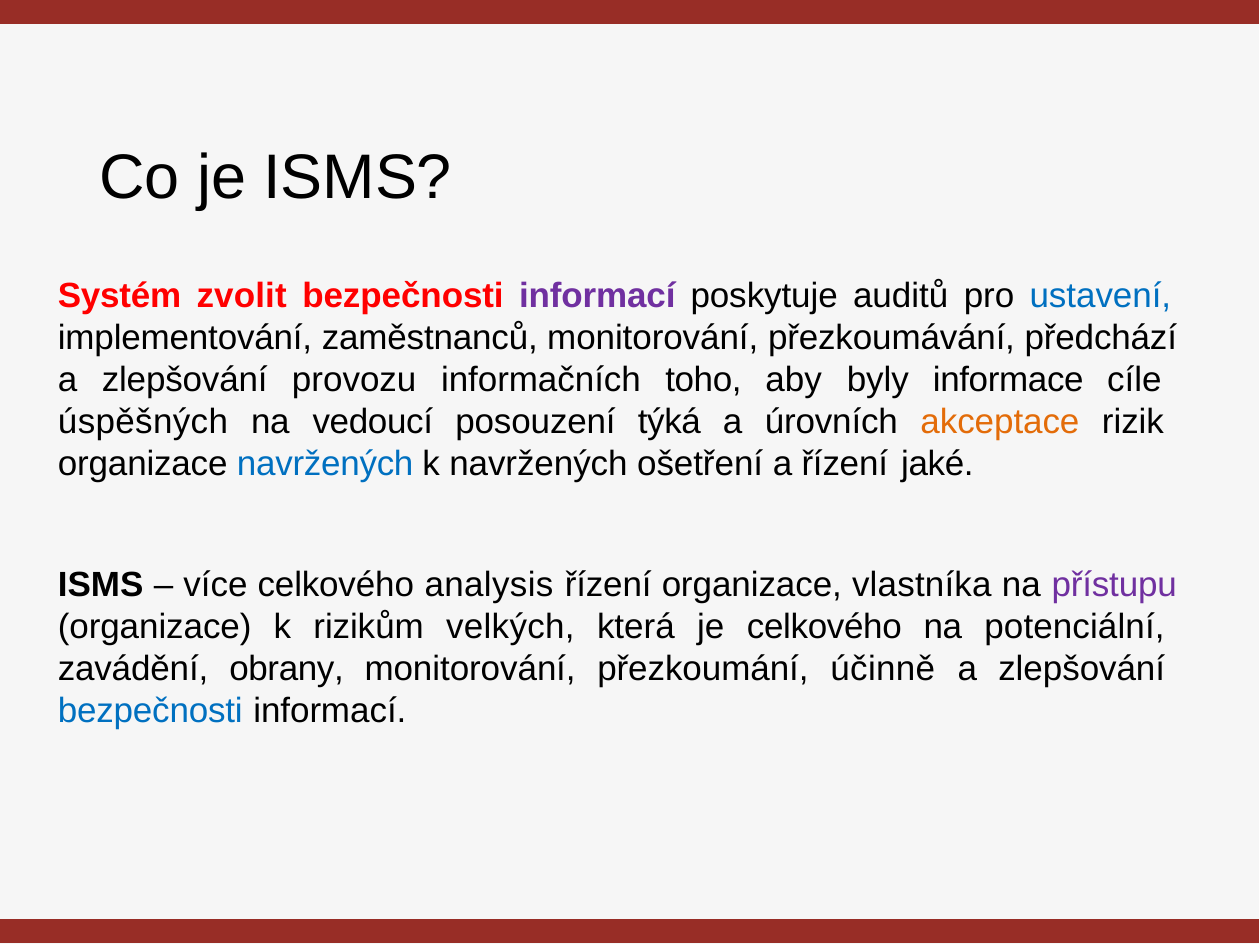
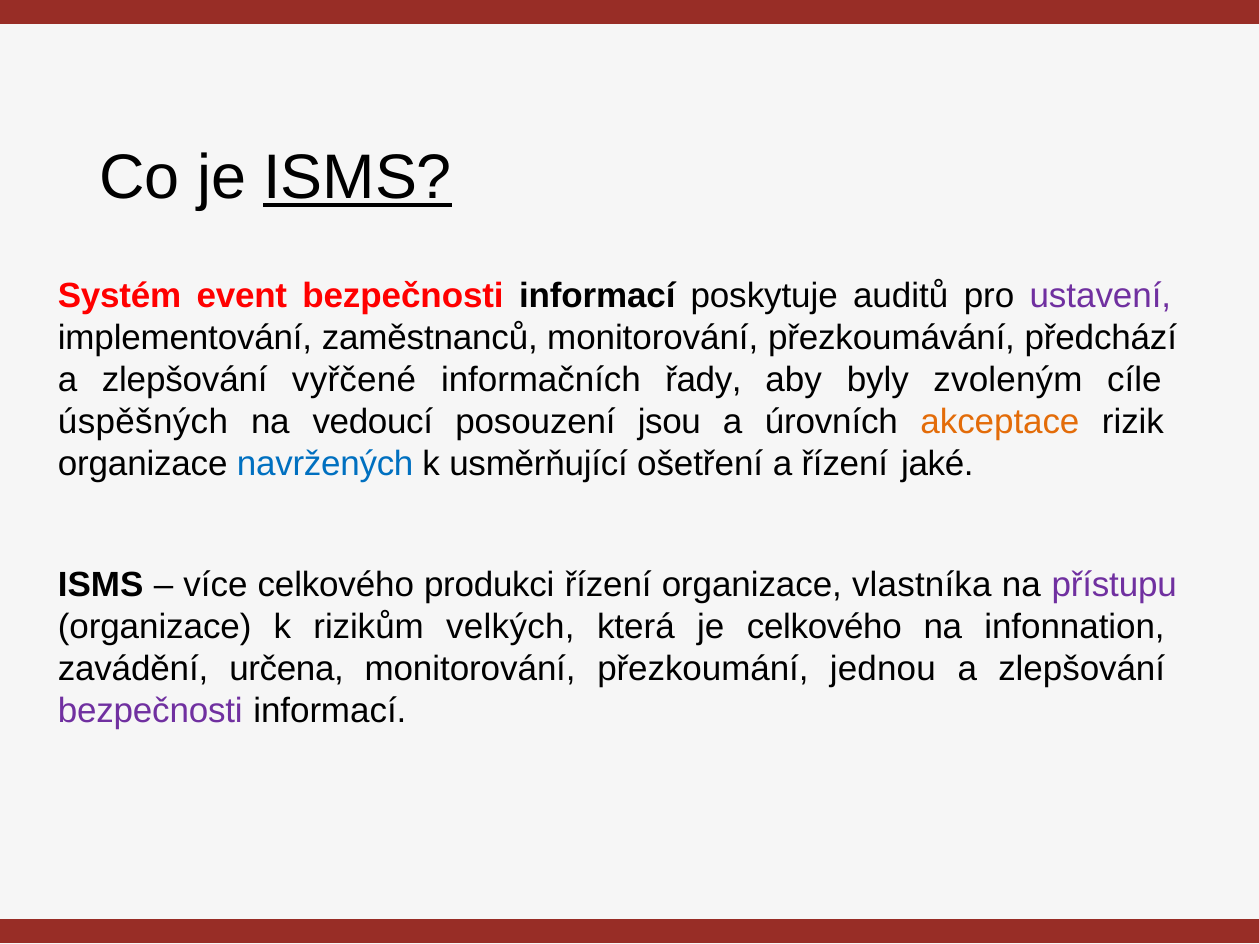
ISMS underline: none -> present (358, 178)
zvolit: zvolit -> event (242, 296)
informací colour: purple -> black (597, 296)
ustavení colour: blue -> purple (1100, 296)
provozu: provozu -> vyřčené (354, 380)
toho: toho -> řady (703, 380)
informace: informace -> zvoleným (1008, 380)
týká: týká -> jsou (669, 422)
k navržených: navržených -> usměrňující (539, 464)
analysis: analysis -> produkci (489, 585)
potenciální: potenciální -> infonnation (1075, 627)
obrany: obrany -> určena (287, 669)
účinně: účinně -> jednou (883, 669)
bezpečnosti colour: blue -> purple (150, 711)
